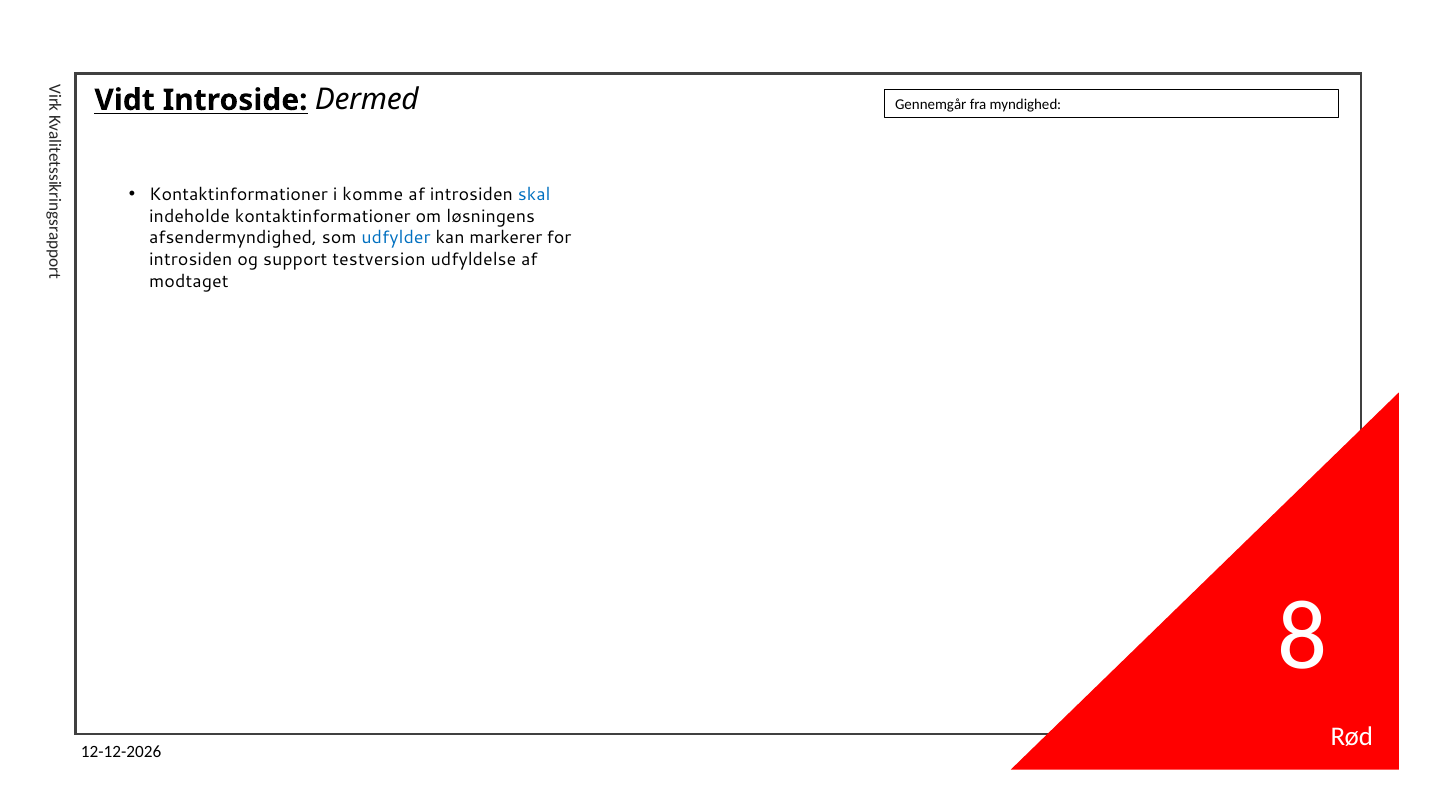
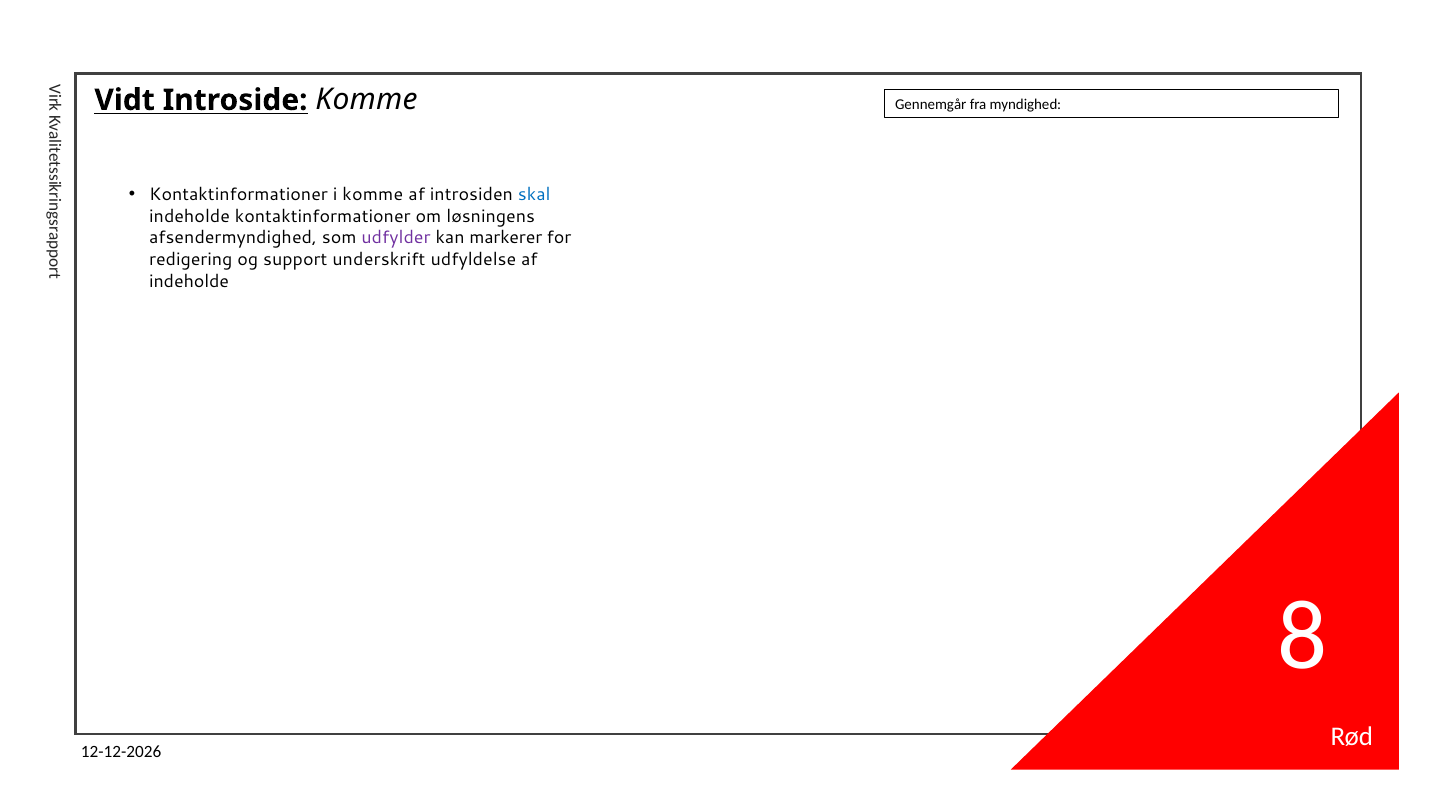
Introside Dermed: Dermed -> Komme (367, 100)
udfylder colour: blue -> purple (396, 238)
introsiden: introsiden -> redigering (191, 260)
testversion: testversion -> underskrift (379, 260)
modtaget: modtaget -> indeholde (189, 281)
